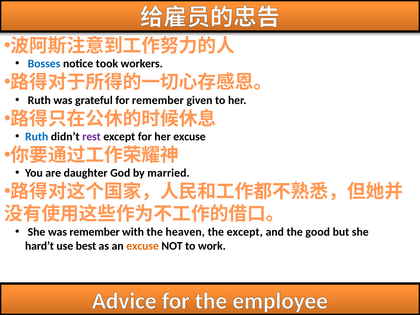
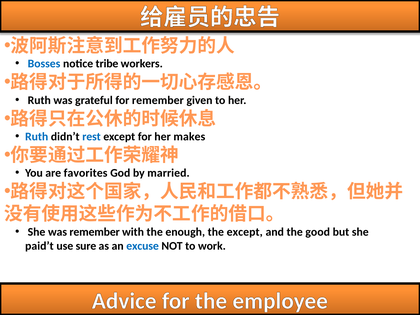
took: took -> tribe (107, 64)
rest colour: purple -> blue (92, 137)
her excuse: excuse -> makes (189, 137)
daughter: daughter -> favorites (86, 173)
heaven: heaven -> enough (185, 232)
hard’t: hard’t -> paid’t (39, 246)
best: best -> sure (86, 246)
excuse colour: orange -> blue (143, 246)
